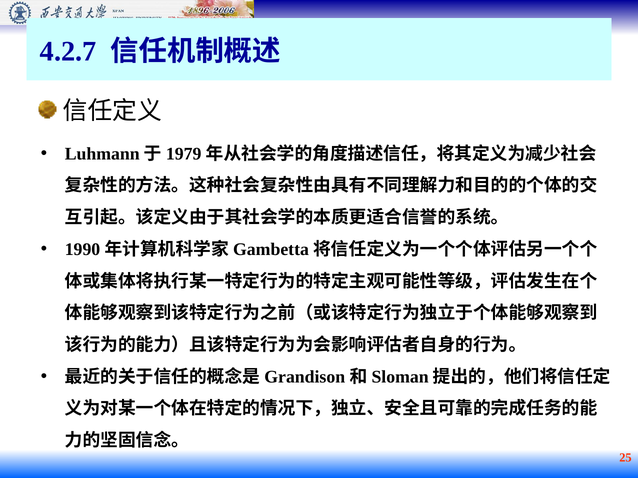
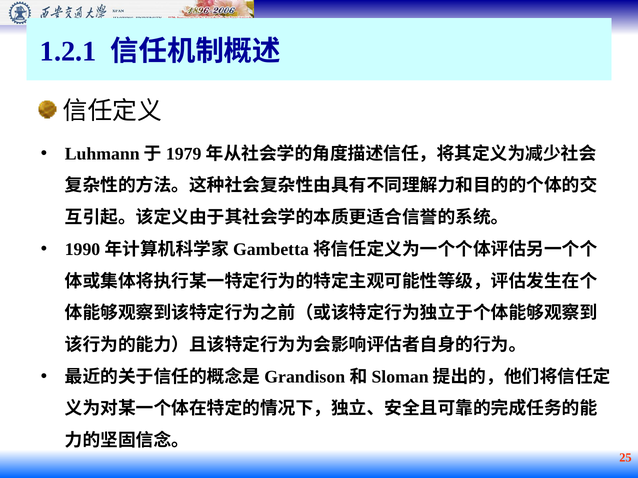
4.2.7: 4.2.7 -> 1.2.1 (68, 51)
